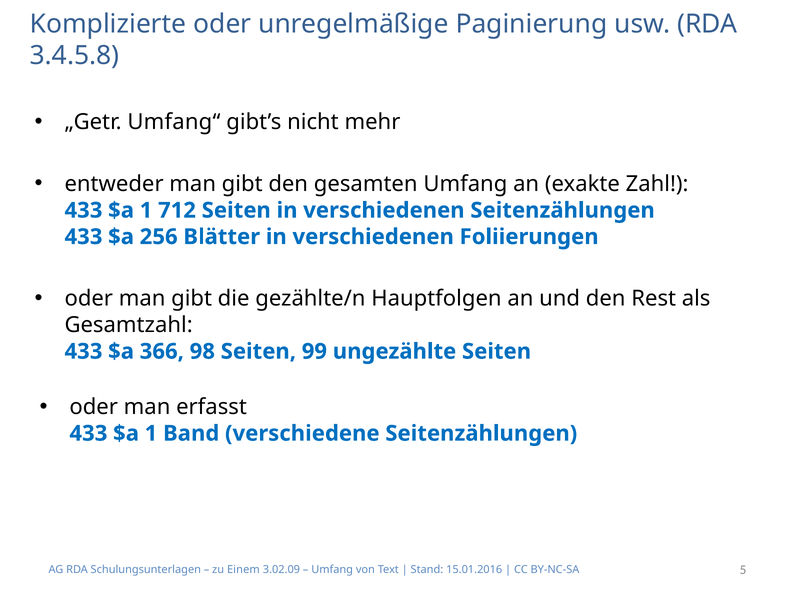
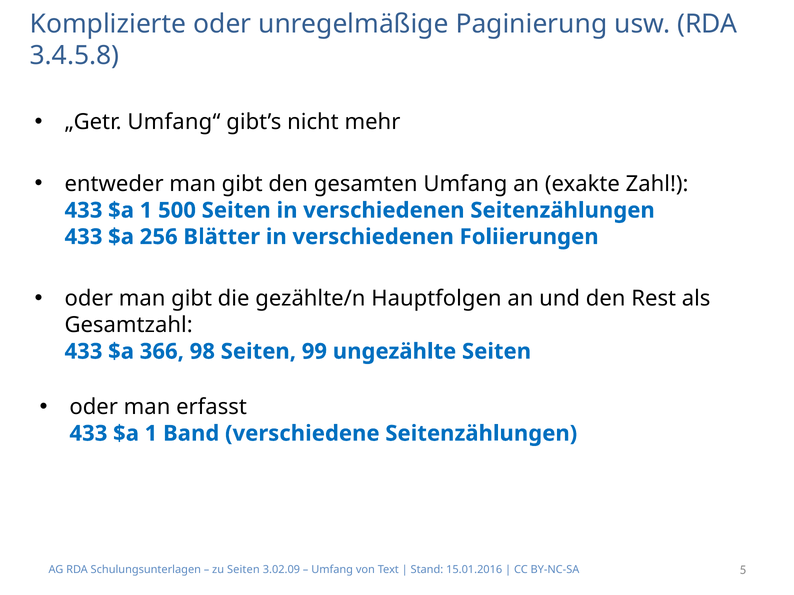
712: 712 -> 500 (177, 211)
zu Einem: Einem -> Seiten (243, 570)
